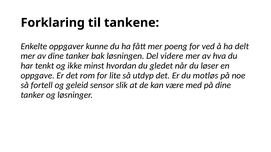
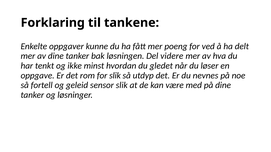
for lite: lite -> slik (115, 76)
motløs: motløs -> nevnes (206, 76)
